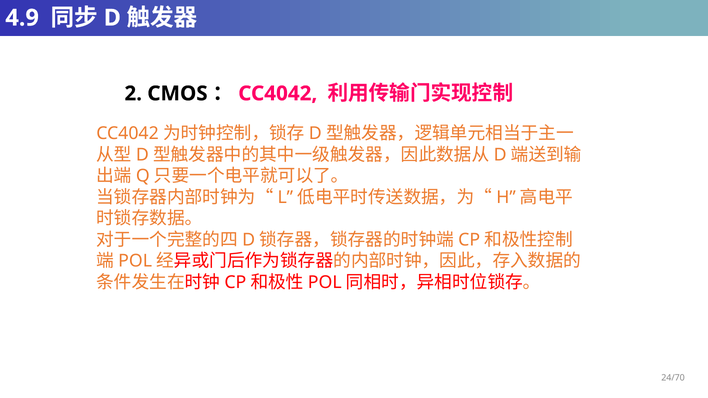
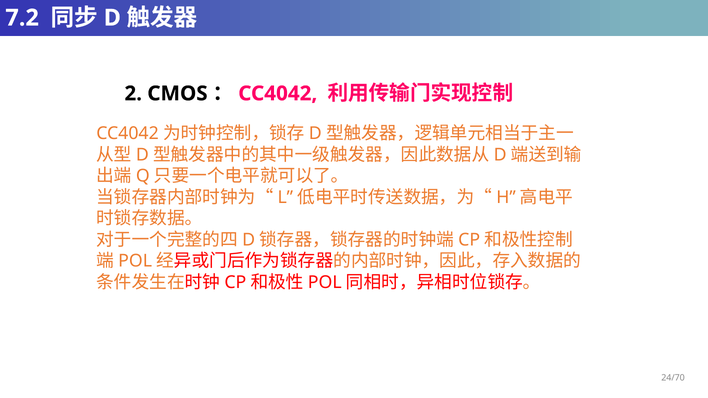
4.9: 4.9 -> 7.2 (22, 18)
